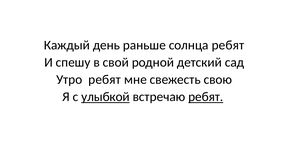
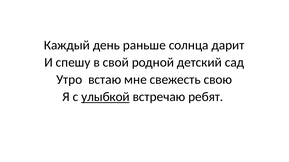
солнца ребят: ребят -> дарит (228, 45)
Утро ребят: ребят -> встаю (105, 80)
ребят underline: present -> none (206, 97)
